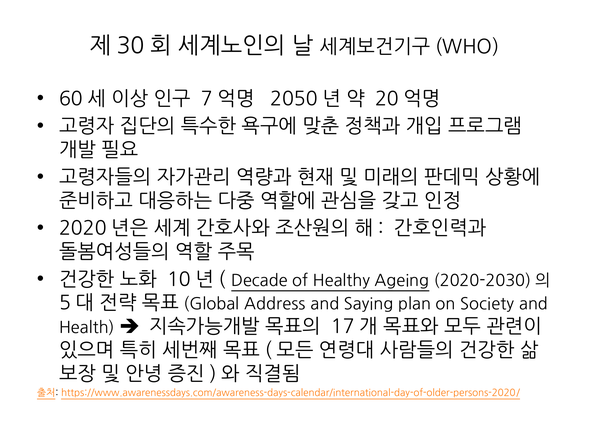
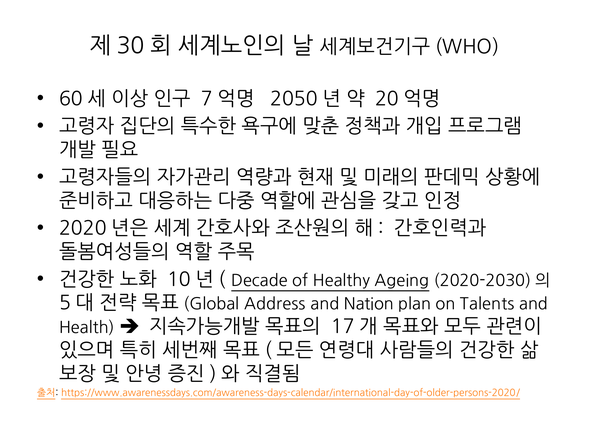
Saying: Saying -> Nation (369, 304)
Society: Society -> Talents (487, 304)
